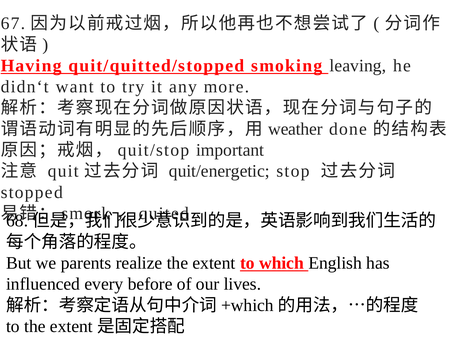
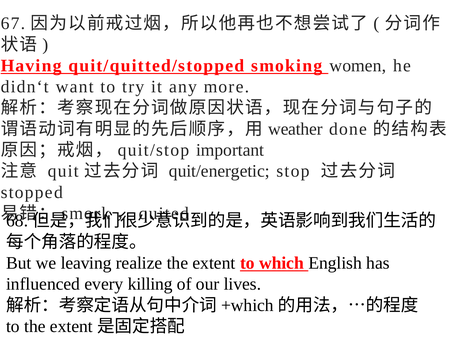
leaving: leaving -> women (358, 66)
parents: parents -> leaving (86, 263)
before: before -> killing (150, 284)
